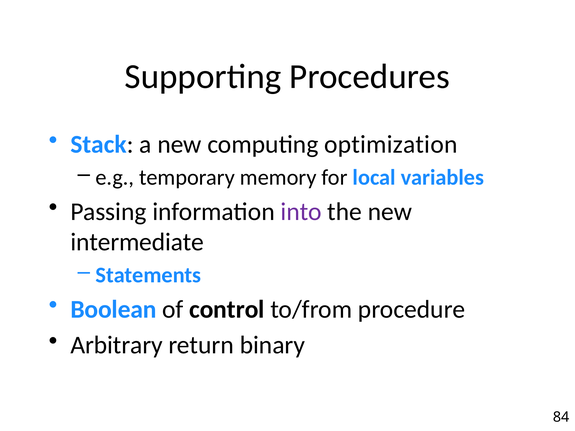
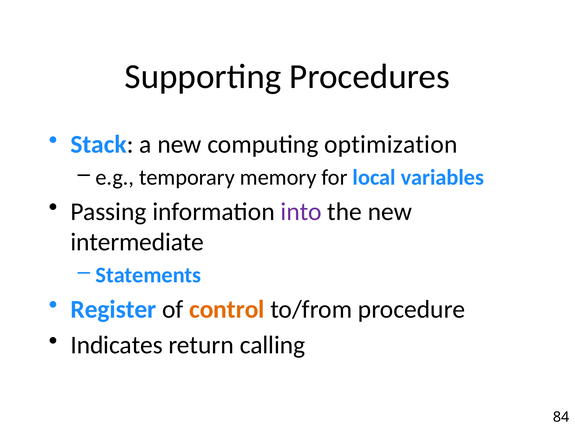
Boolean: Boolean -> Register (113, 309)
control colour: black -> orange (227, 309)
Arbitrary: Arbitrary -> Indicates (117, 345)
binary: binary -> calling (272, 345)
